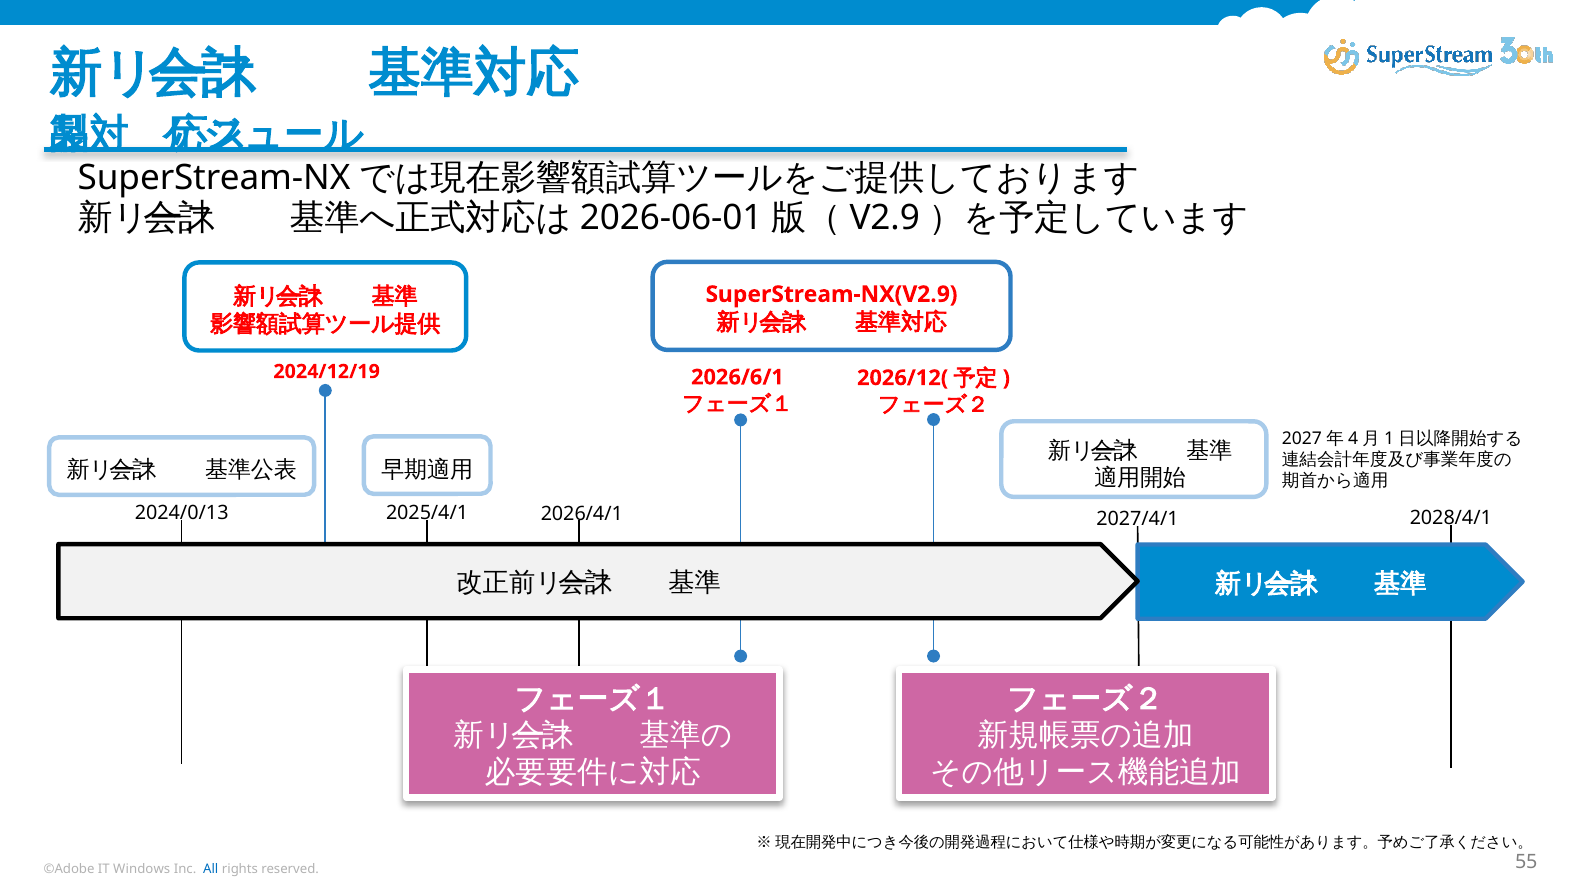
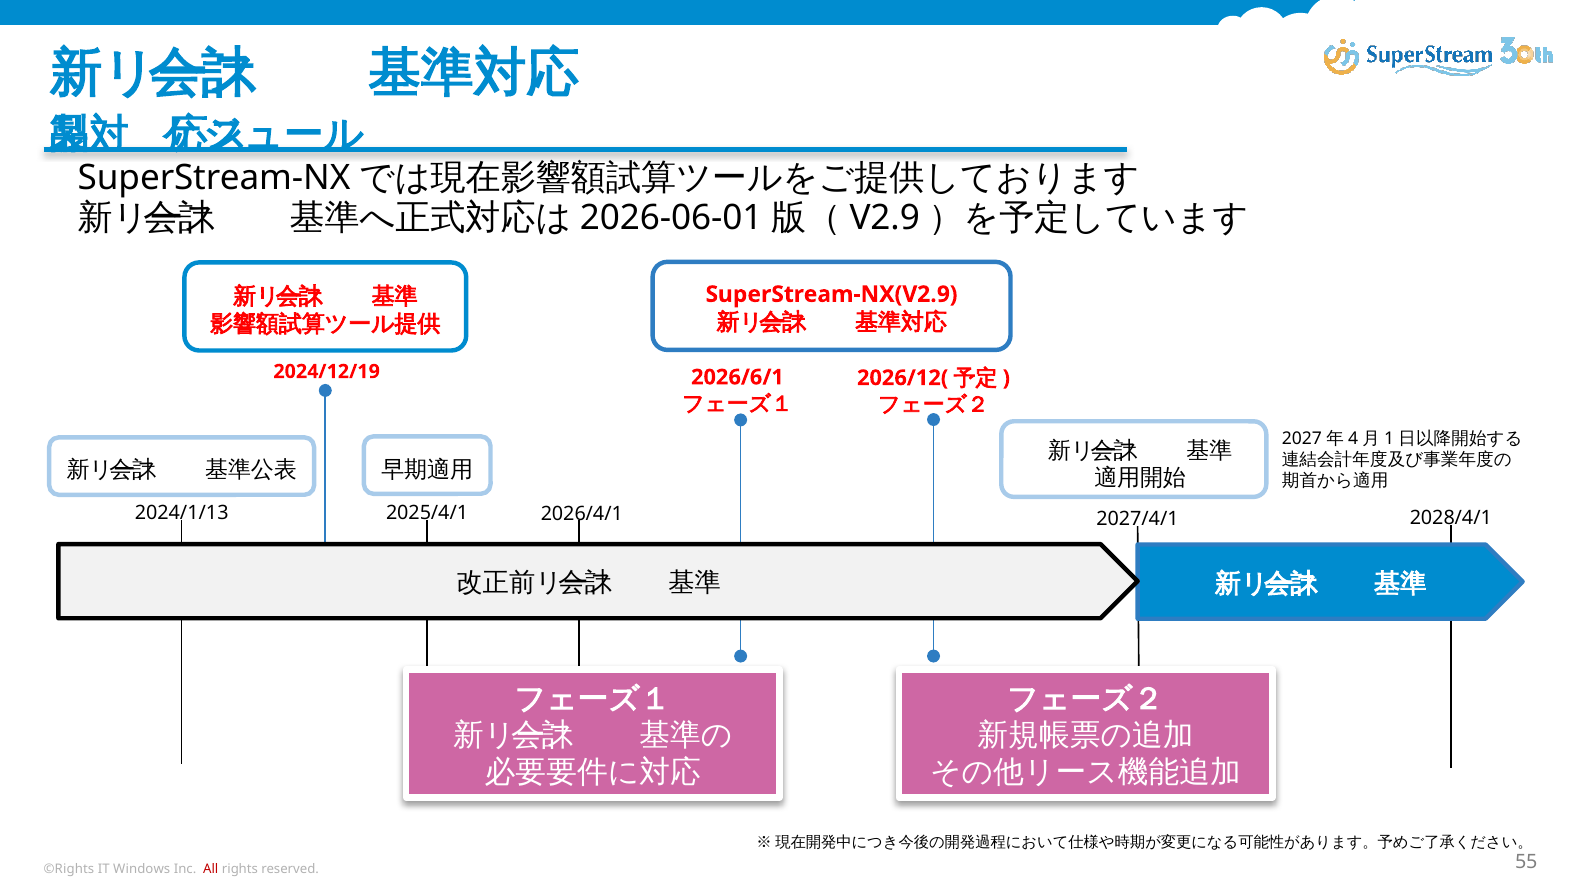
2024/0/13: 2024/0/13 -> 2024/1/13 (182, 513)
©Adobe: ©Adobe -> ©Rights (69, 869)
All colour: blue -> red (211, 869)
